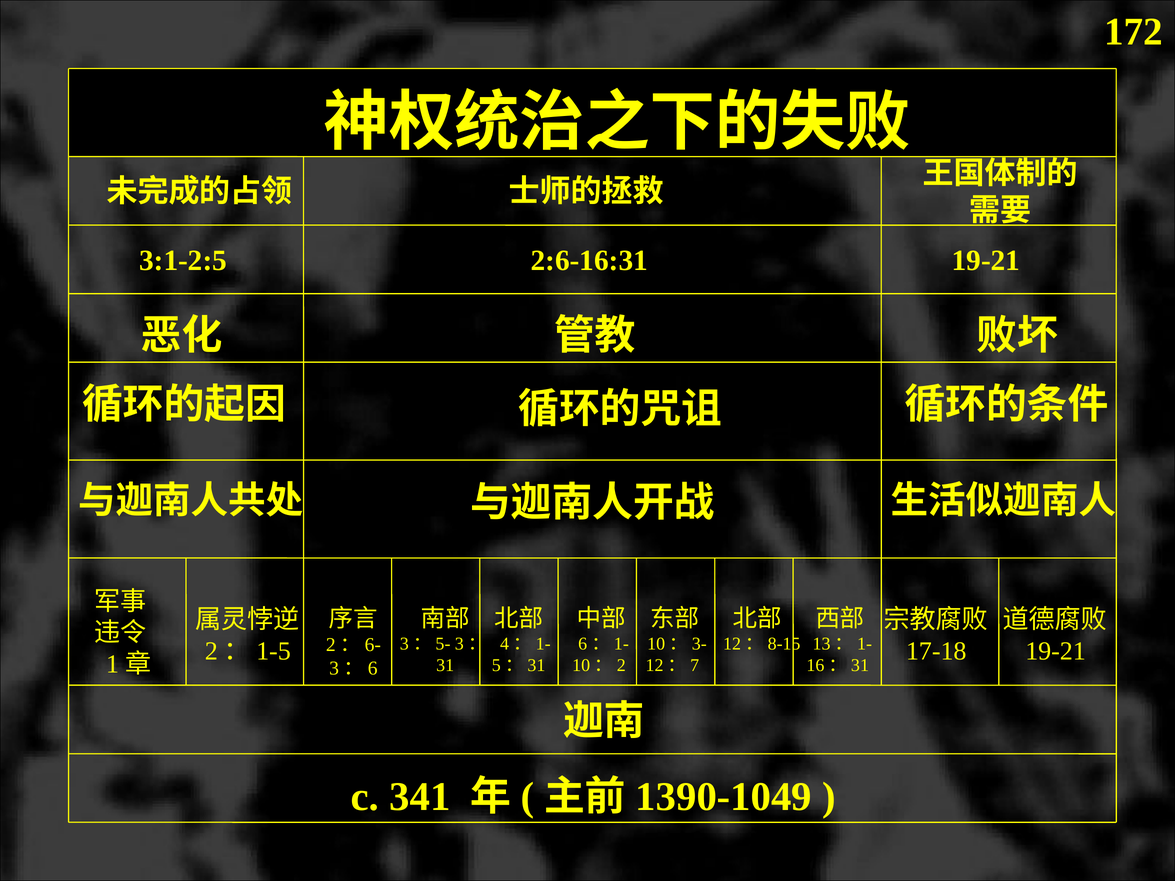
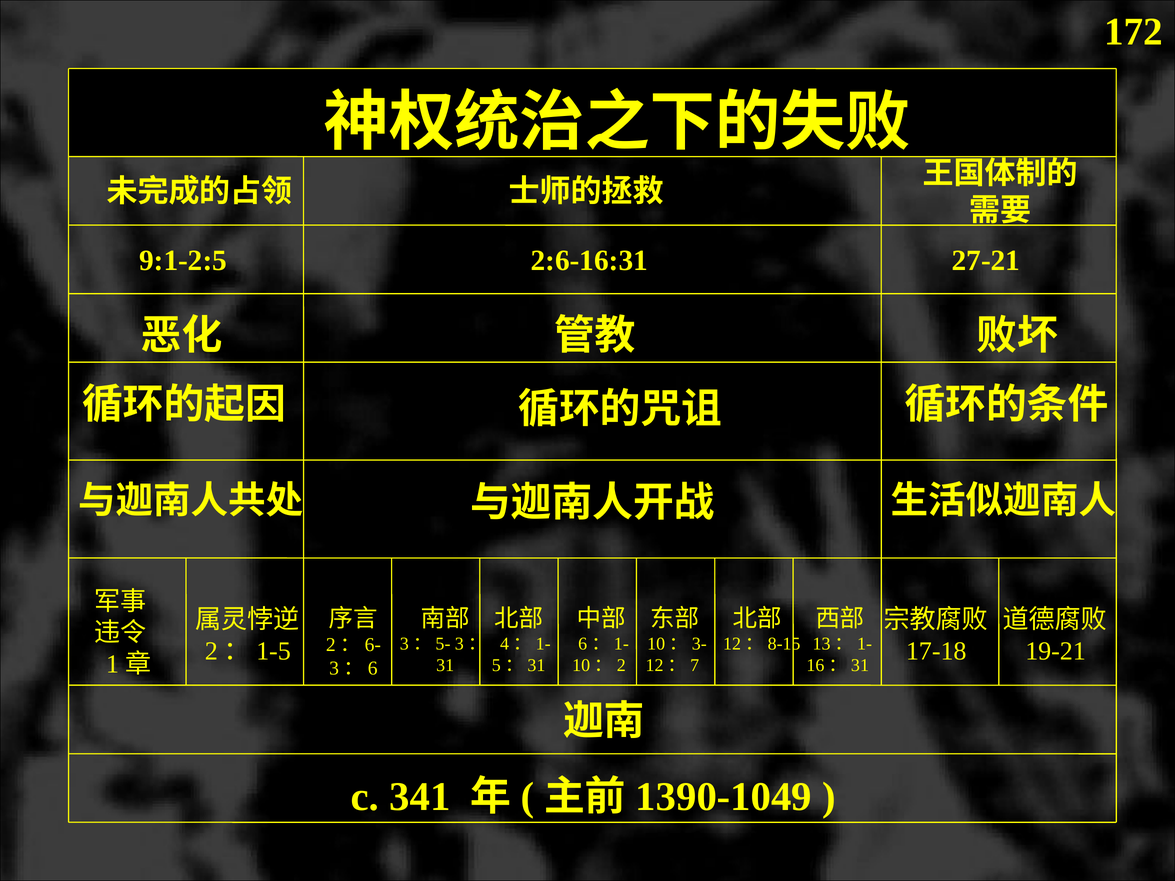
3:1-2:5: 3:1-2:5 -> 9:1-2:5 (183, 260)
2:6-16:31 19-21: 19-21 -> 27-21 (986, 260)
